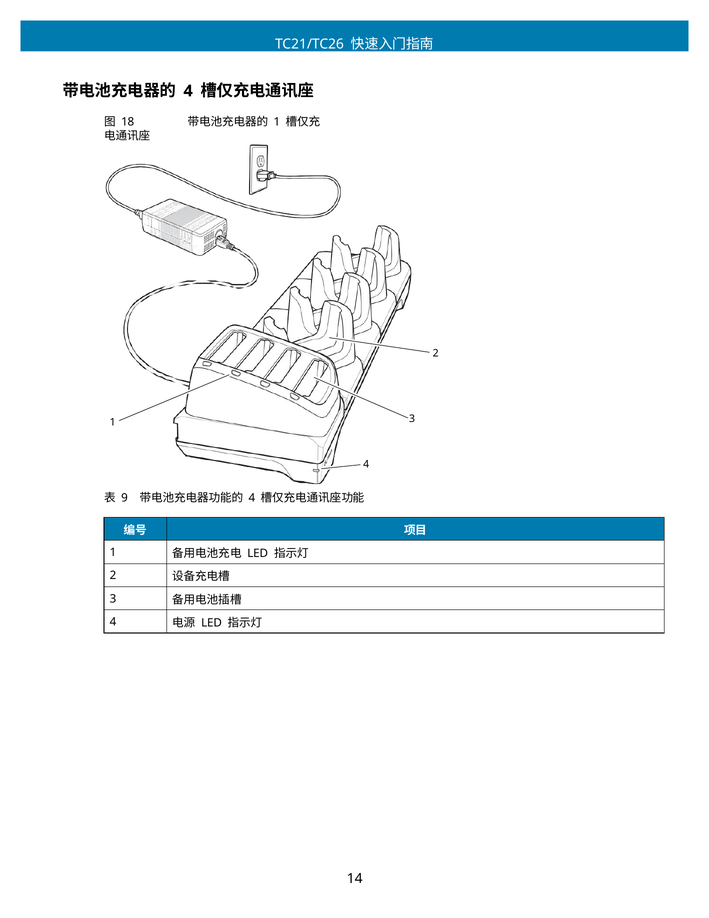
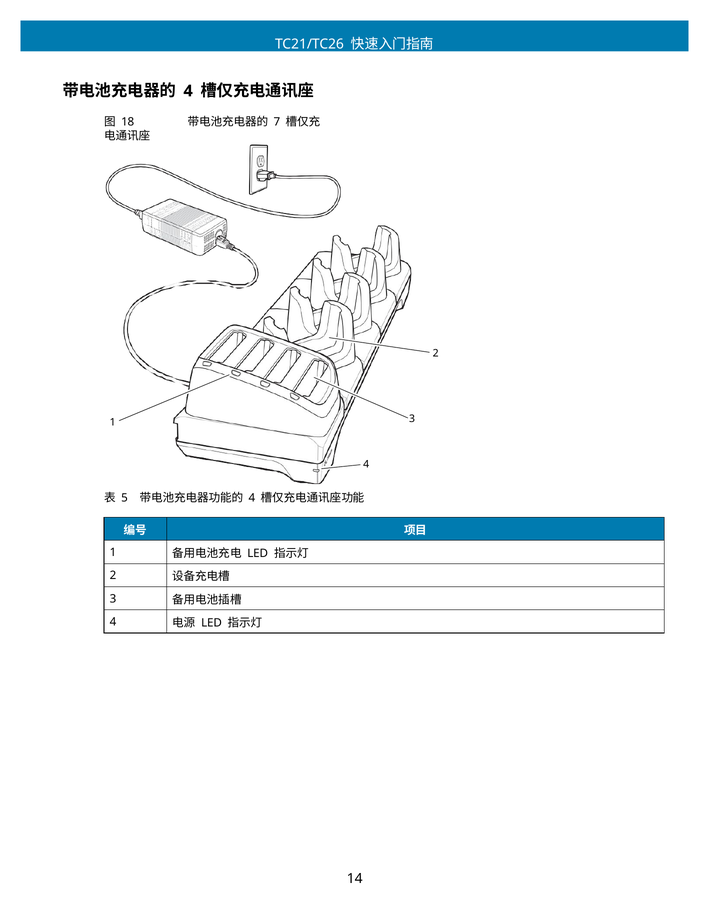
1: 1 -> 7 (277, 122)
9: 9 -> 5 (124, 498)
